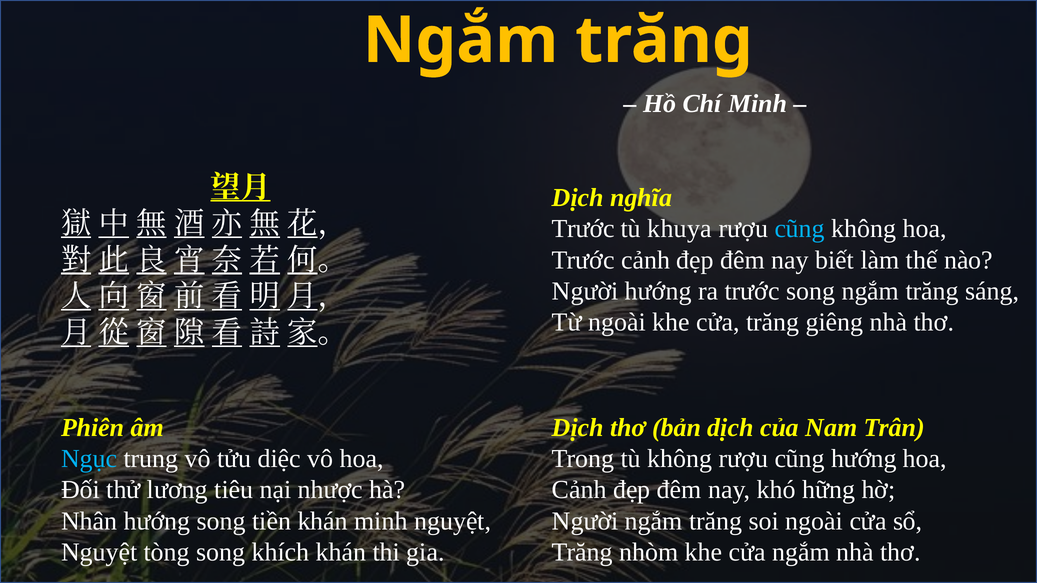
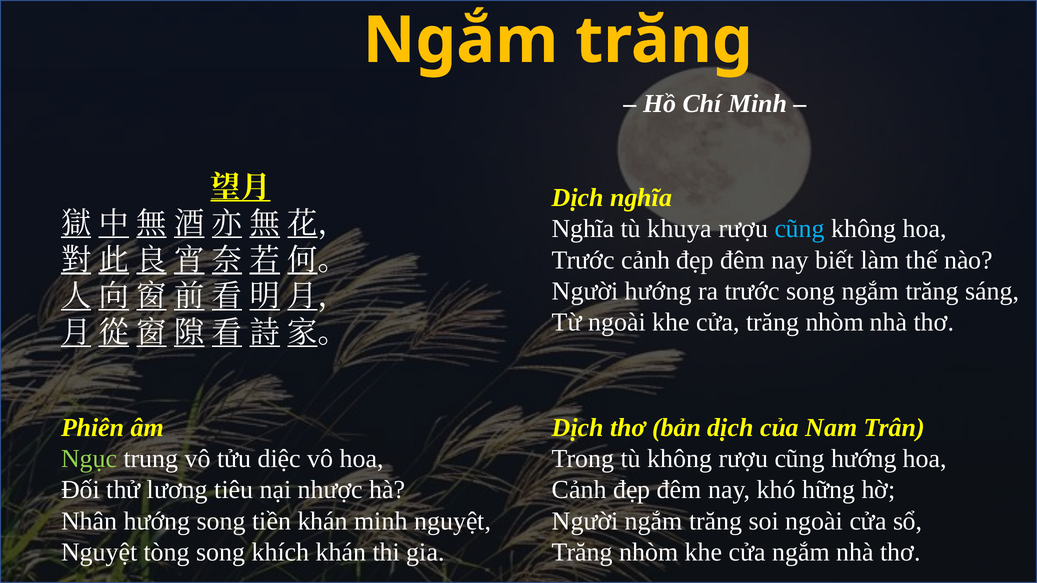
Trước: Trước -> Nghĩa (583, 229)
cửa trăng giêng: giêng -> nhòm (835, 322)
Ngục colour: light blue -> light green (89, 459)
